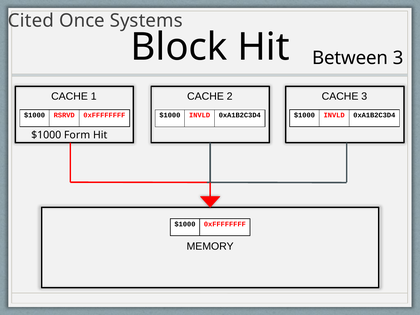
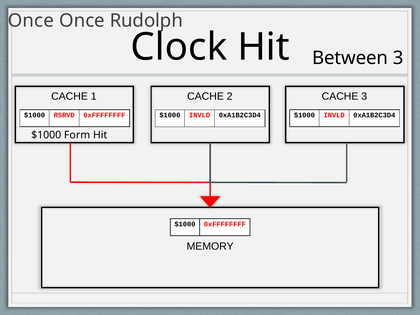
Cited: Cited -> Once (31, 21)
Systems: Systems -> Rudolph (146, 21)
Block: Block -> Clock (179, 47)
